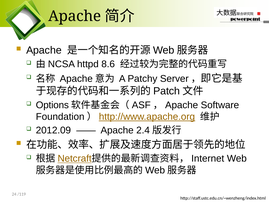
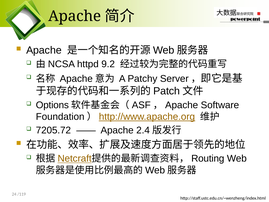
8.6: 8.6 -> 9.2 (108, 64)
2012.09: 2012.09 -> 7205.72 (53, 130)
Internet: Internet -> Routing (208, 158)
